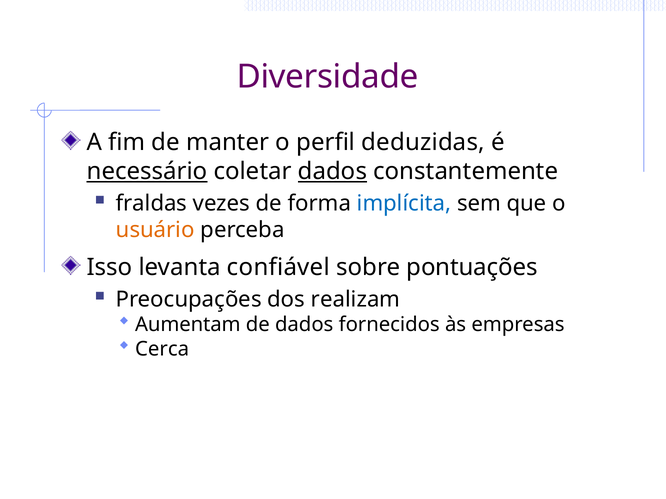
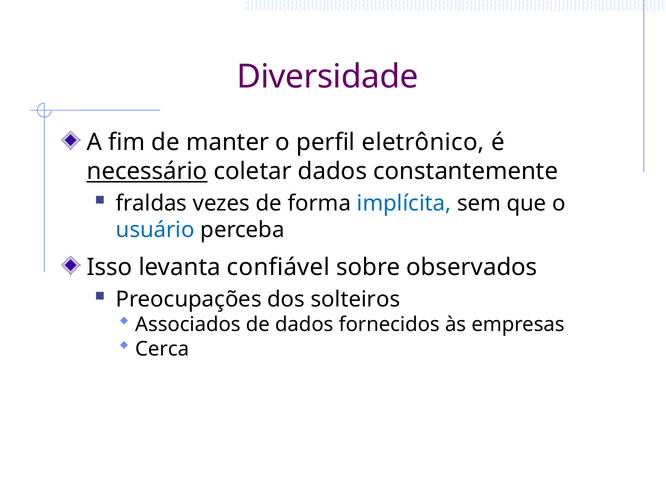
deduzidas: deduzidas -> eletrônico (423, 143)
dados underline: present -> none (332, 171)
usuário colour: orange -> blue (155, 230)
pontuações: pontuações -> observados (472, 268)
realizam: realizam -> solteiros (356, 300)
Aumentam: Aumentam -> Associados (188, 325)
